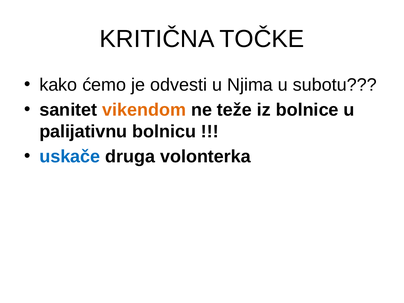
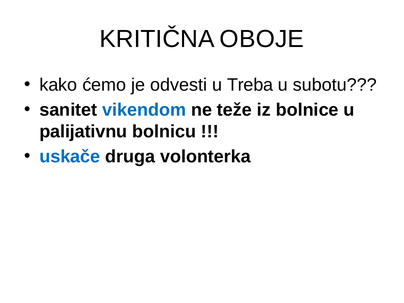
TOČKE: TOČKE -> OBOJE (262, 39)
Njima: Njima -> Treba (250, 85)
vikendom colour: orange -> blue (144, 110)
